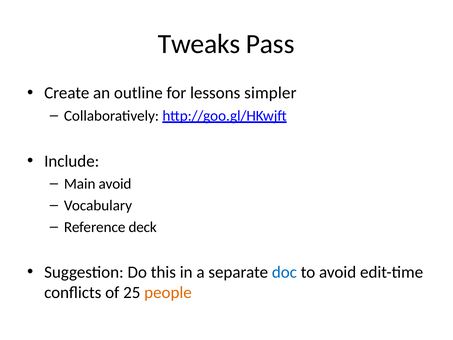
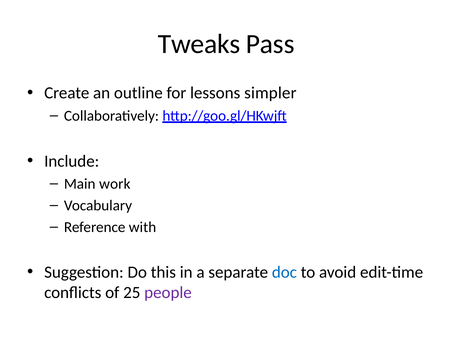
Main avoid: avoid -> work (115, 184)
deck: deck -> with (143, 227)
people colour: orange -> purple (168, 292)
